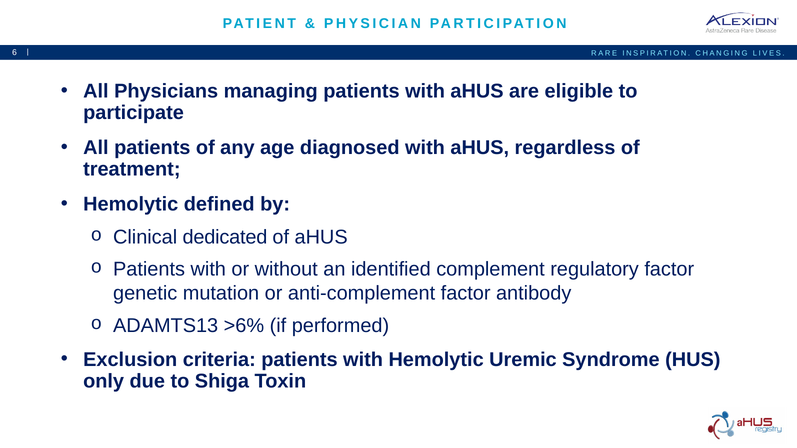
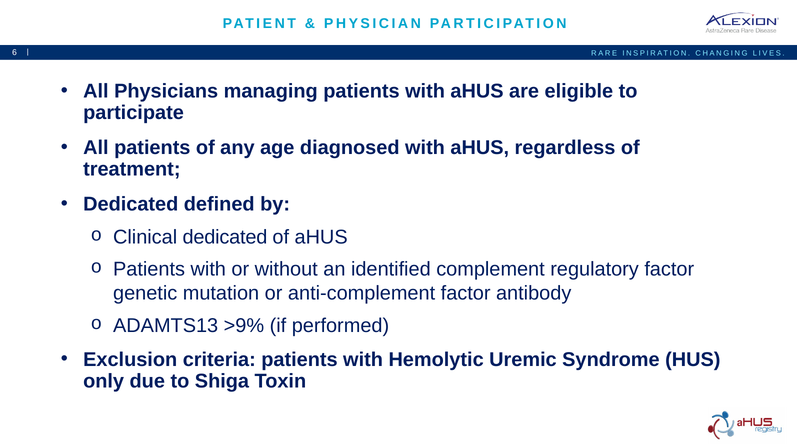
Hemolytic: Hemolytic -> Dedicated (131, 204)
>6%: >6% -> >9% (244, 326)
